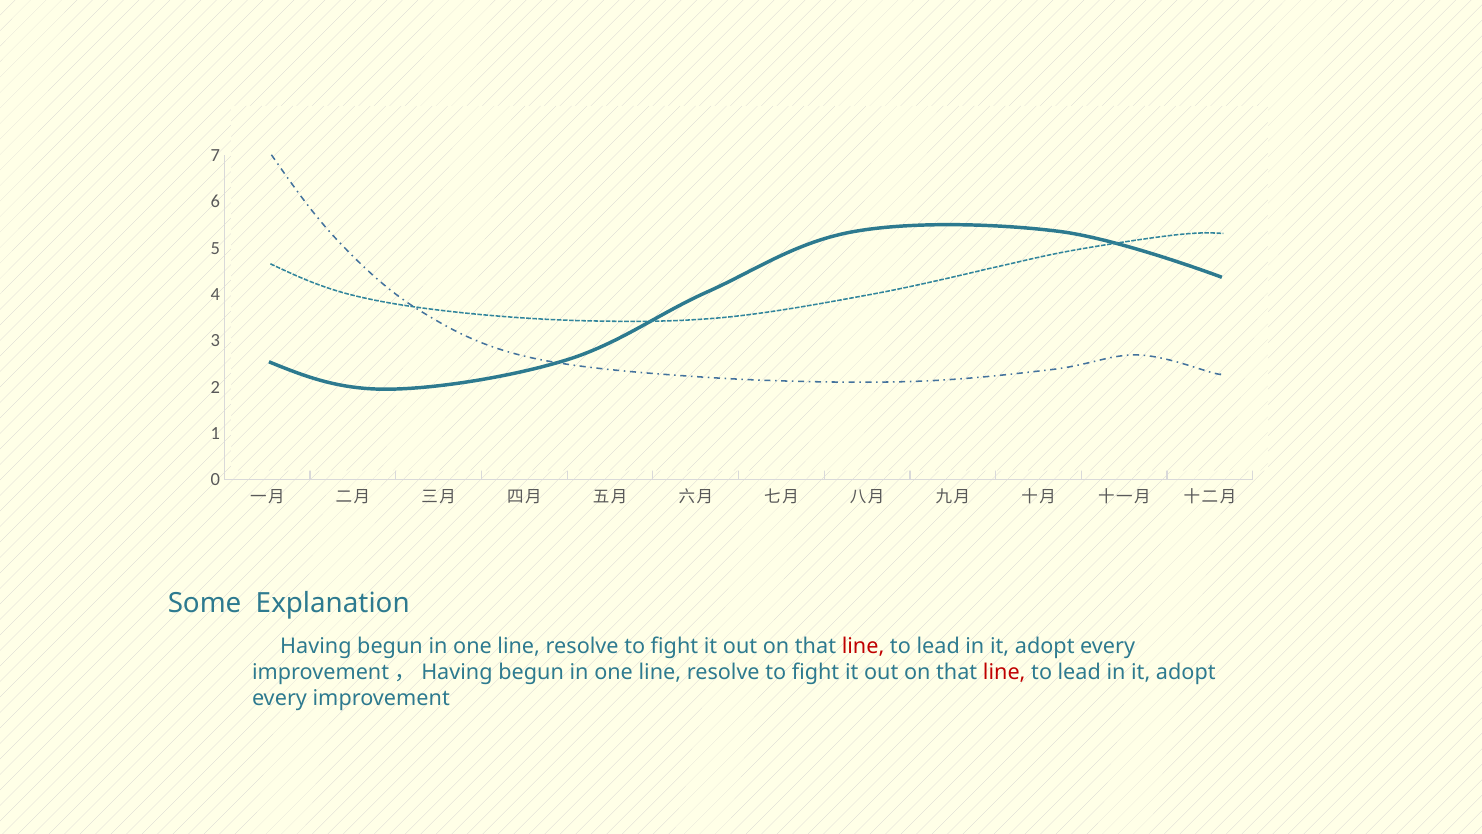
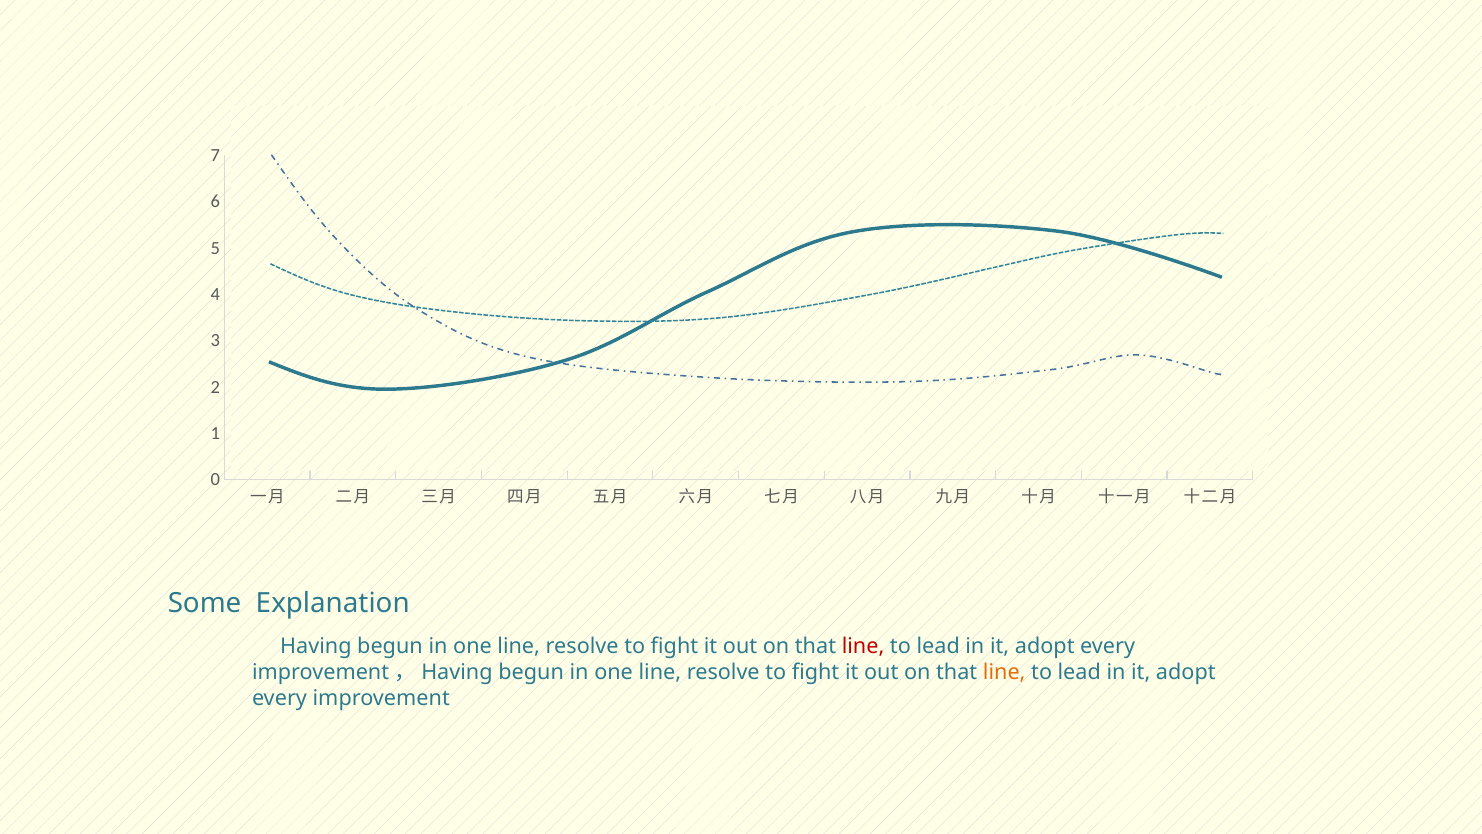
line colour: red -> orange (1004, 672)
